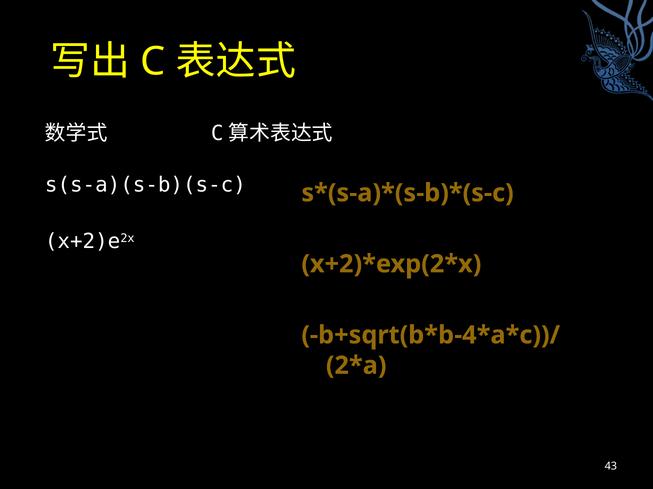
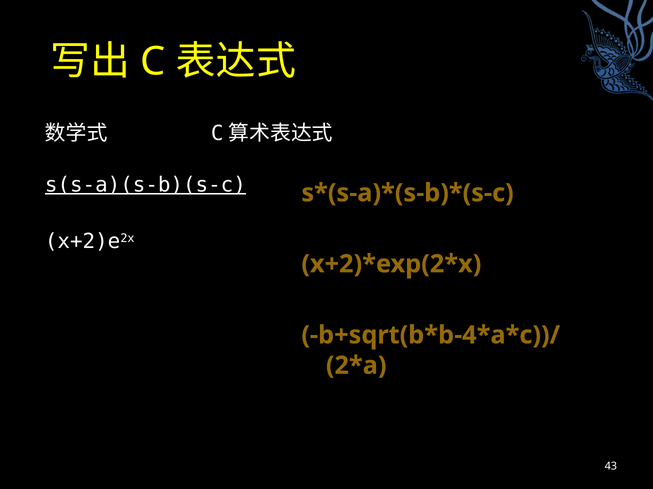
s(s-a)(s-b)(s-c underline: none -> present (145, 185)
